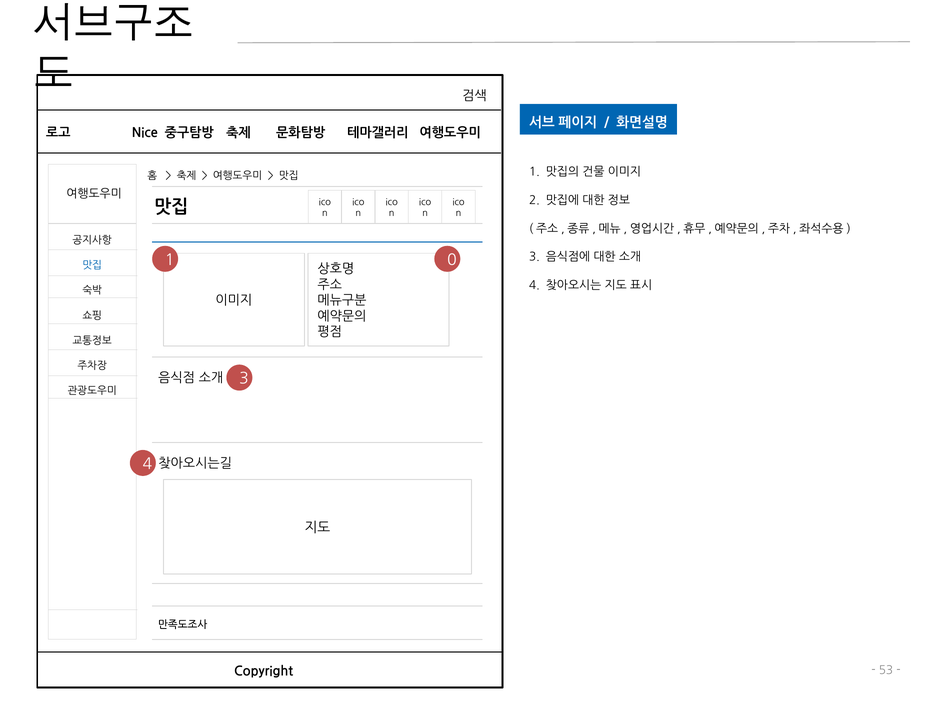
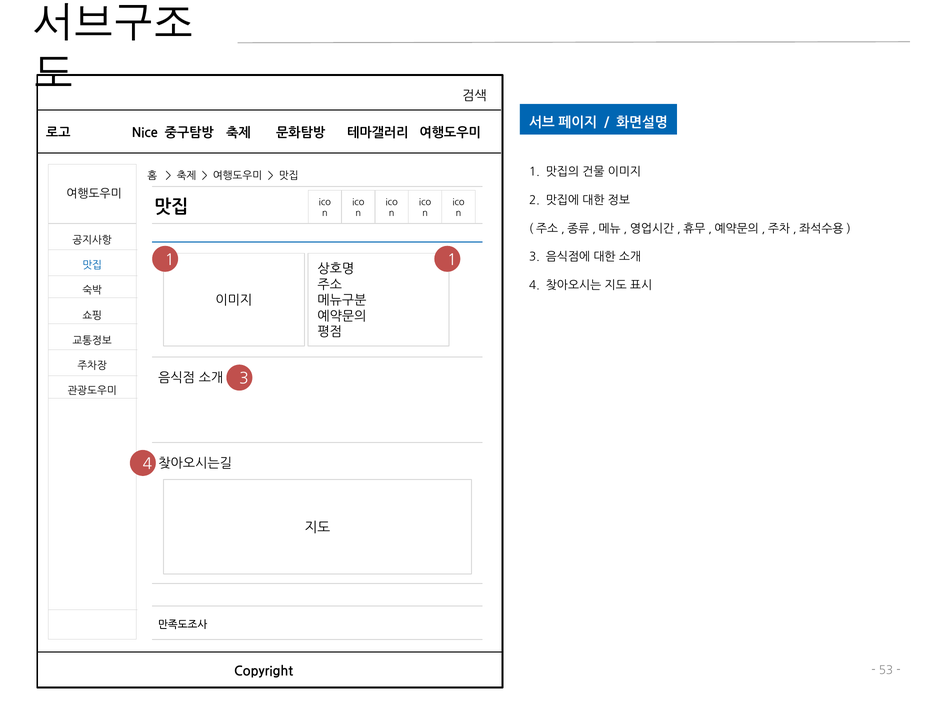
1 0: 0 -> 1 (452, 260)
